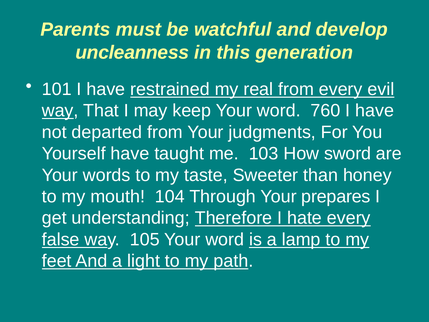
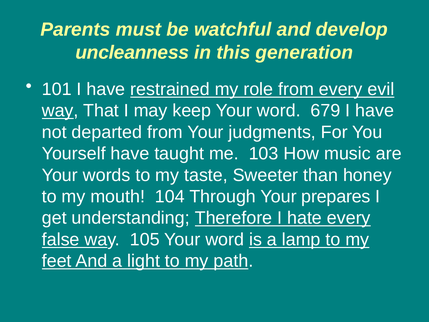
real: real -> role (258, 89)
760: 760 -> 679 (325, 111)
sword: sword -> music (347, 154)
